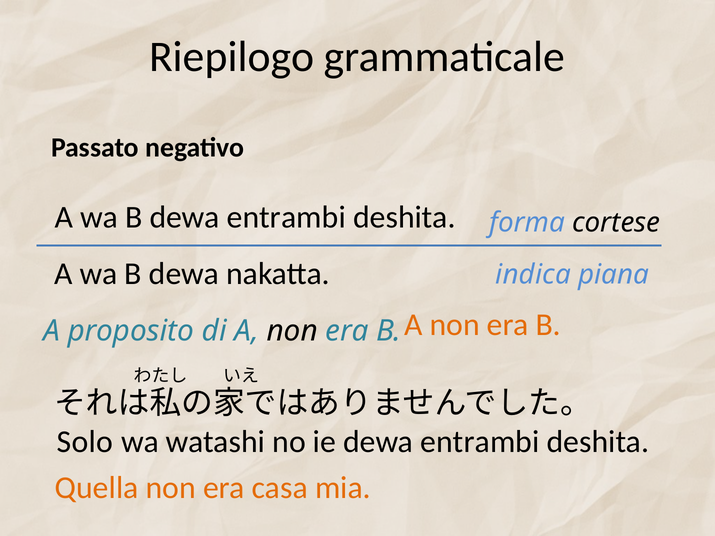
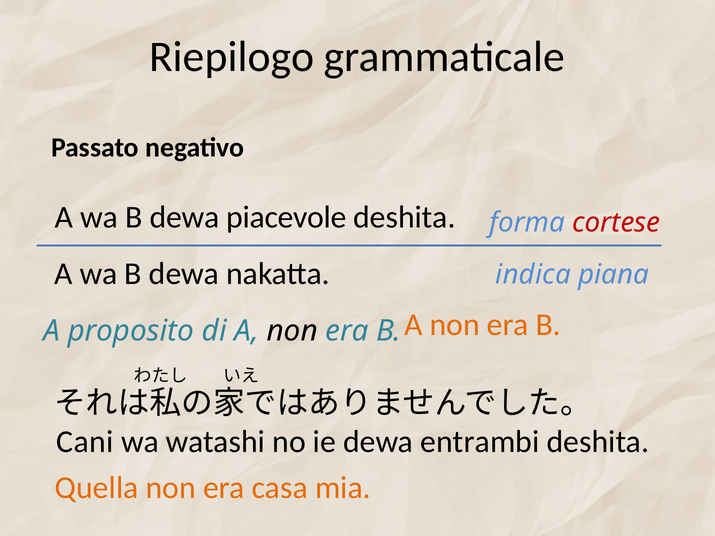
B dewa entrambi: entrambi -> piacevole (286, 218)
cortese colour: black -> red (616, 223)
Solo: Solo -> Cani (85, 442)
